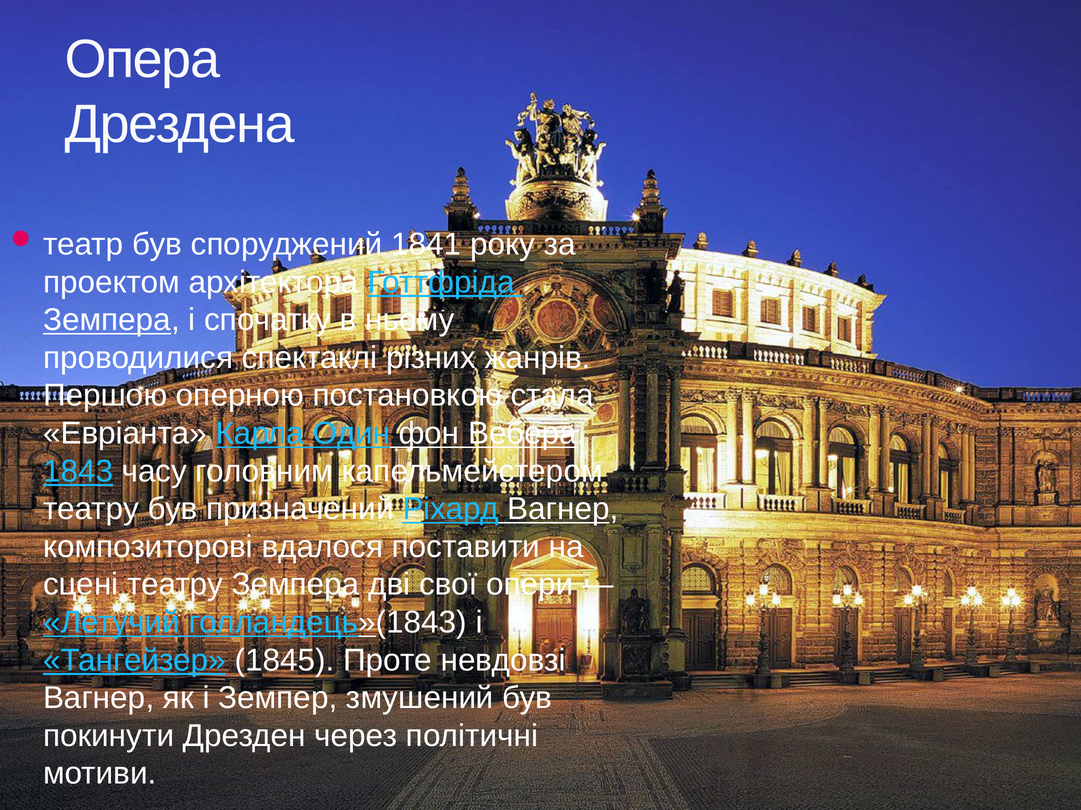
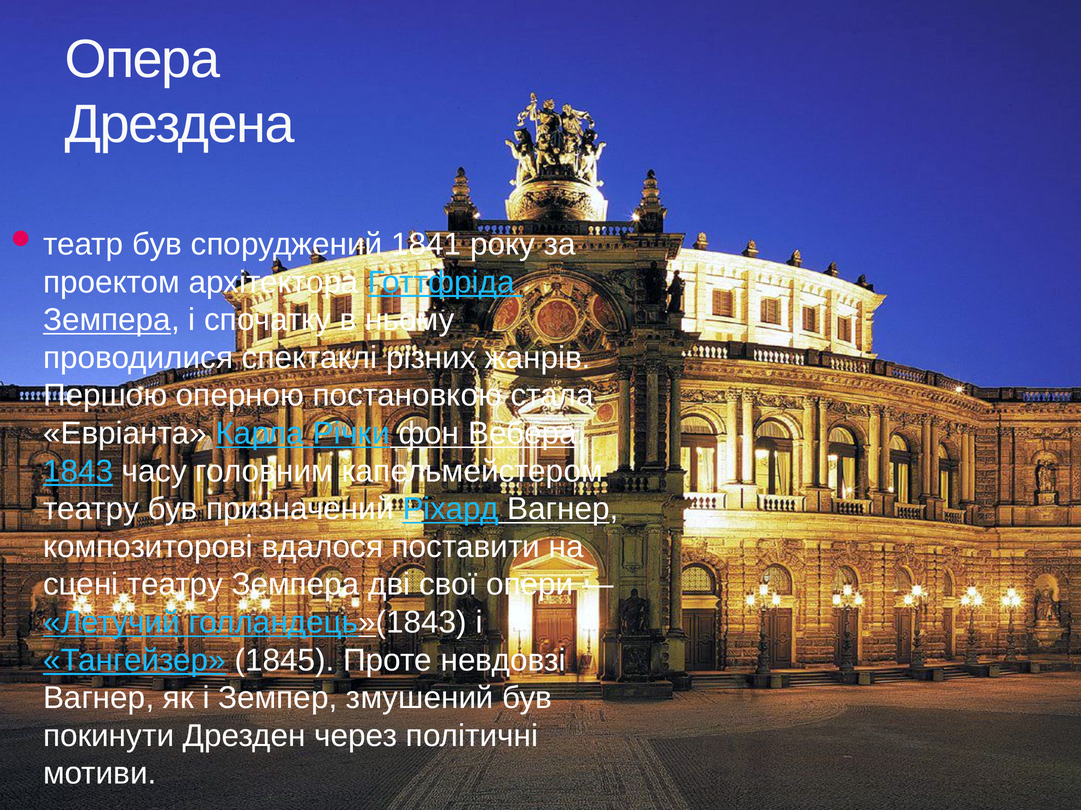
Один: Один -> Річки (351, 434)
